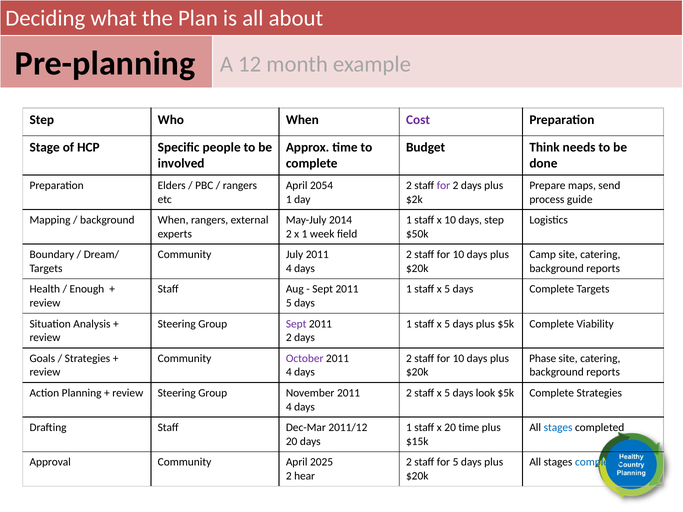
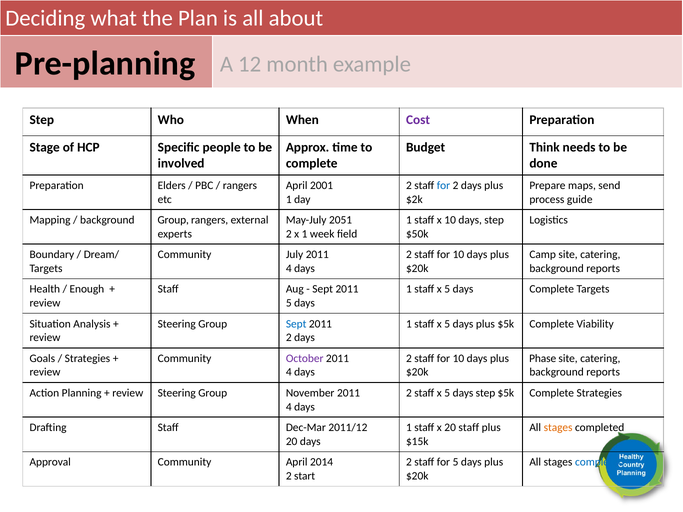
2054: 2054 -> 2001 (322, 185)
for colour: purple -> blue (443, 185)
background When: When -> Group (173, 220)
2014: 2014 -> 2051 (341, 220)
Sept colour: purple -> blue (296, 324)
5 days look: look -> step (485, 393)
20 time: time -> staff (469, 428)
stages colour: blue -> orange (558, 428)
2025: 2025 -> 2014 (322, 462)
hear: hear -> start (305, 476)
